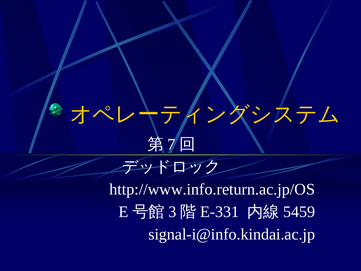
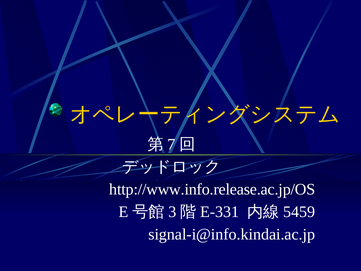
http://www.info.return.ac.jp/OS: http://www.info.return.ac.jp/OS -> http://www.info.release.ac.jp/OS (212, 189)
